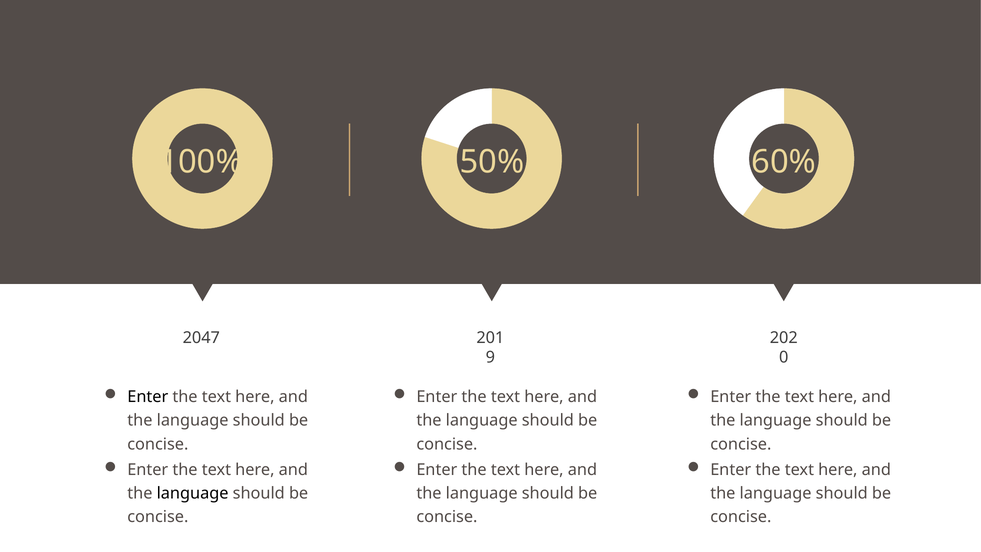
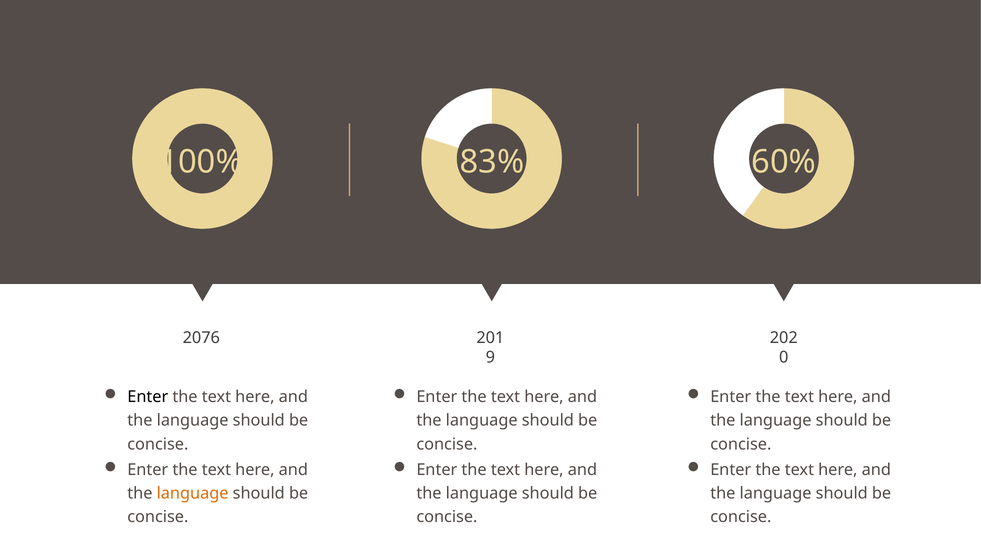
50%: 50% -> 83% (492, 162)
2047: 2047 -> 2076 (201, 338)
language colour: black -> orange (193, 493)
